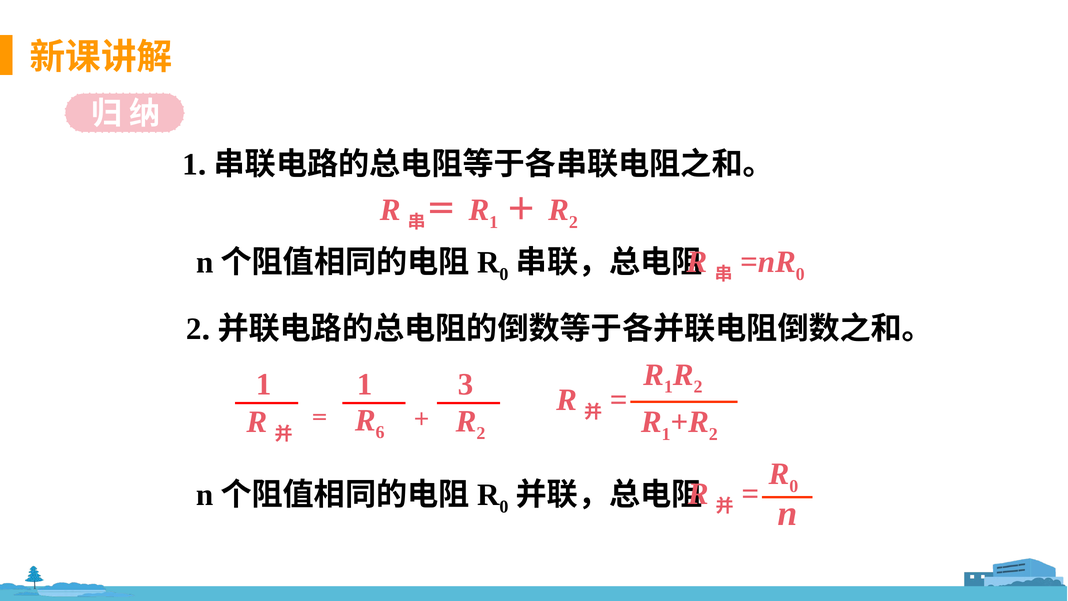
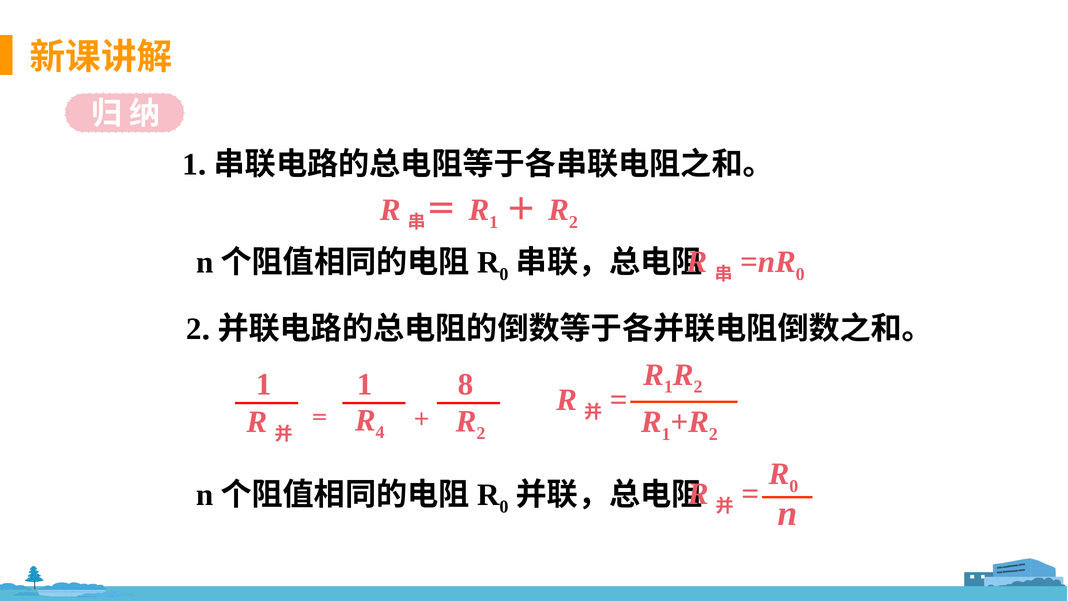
3: 3 -> 8 (465, 384)
6: 6 -> 4 (380, 432)
